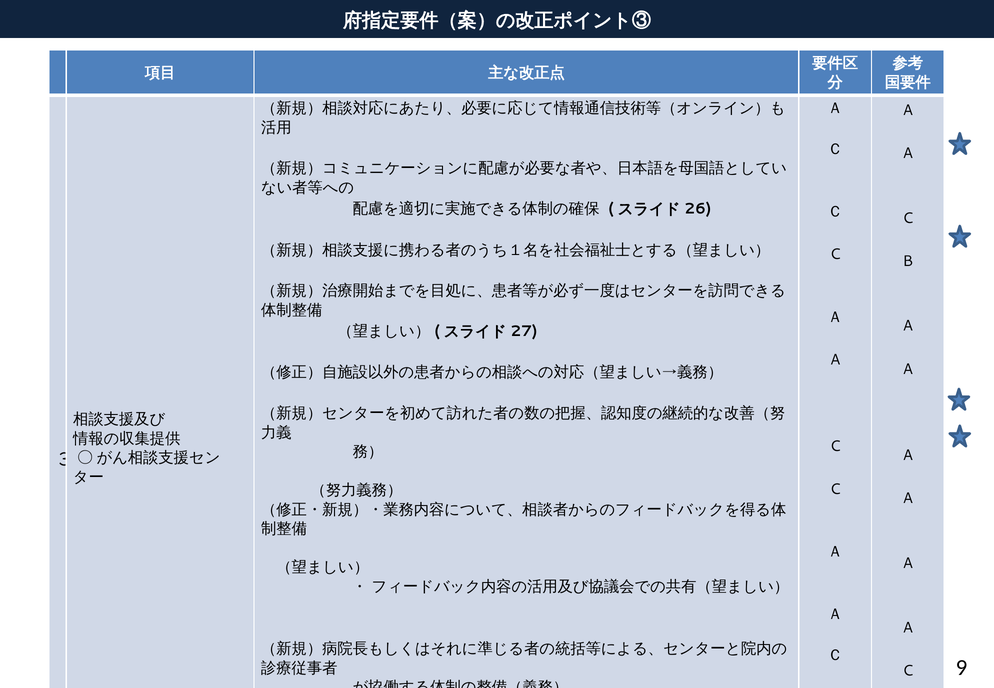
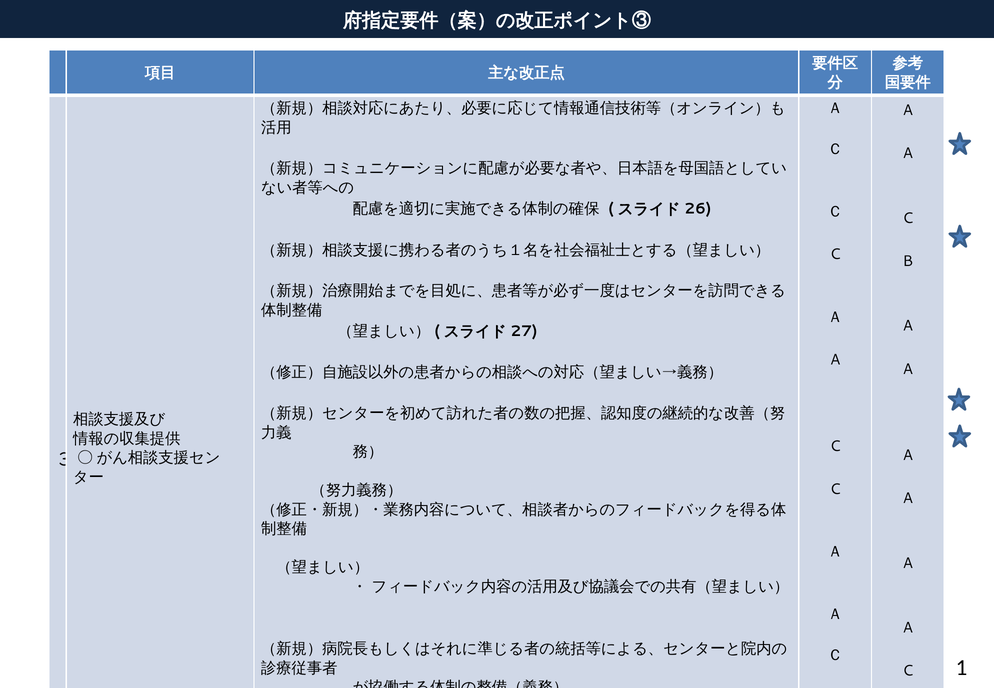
9: 9 -> 1 (961, 668)
